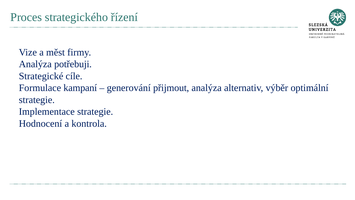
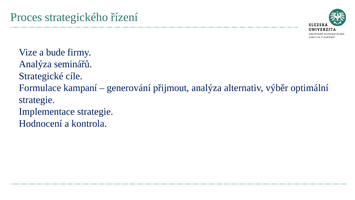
měst: měst -> bude (56, 52)
potřebuji: potřebuji -> seminářů (73, 64)
